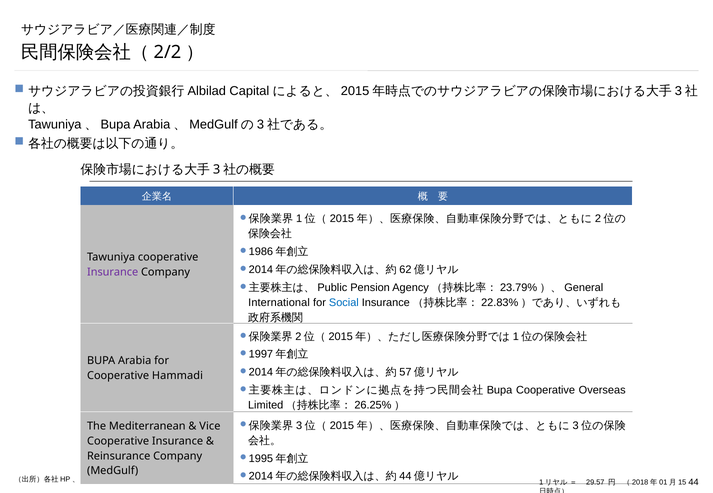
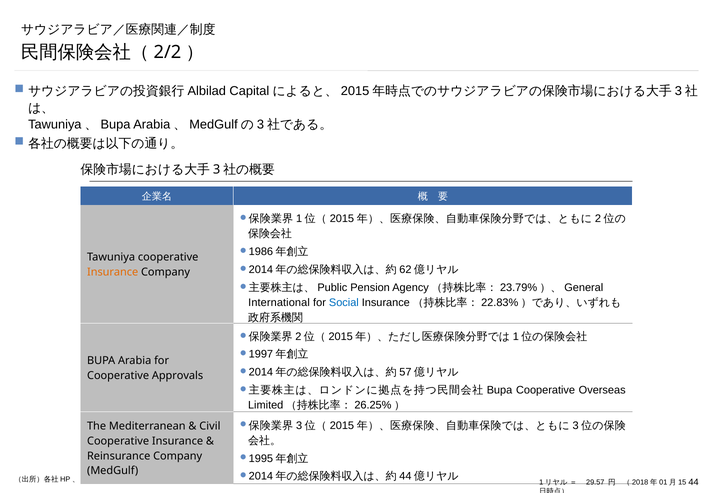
Insurance colour: purple -> orange (113, 273)
Hammadi: Hammadi -> Approvals (178, 376)
Vice: Vice -> Civil (210, 427)
